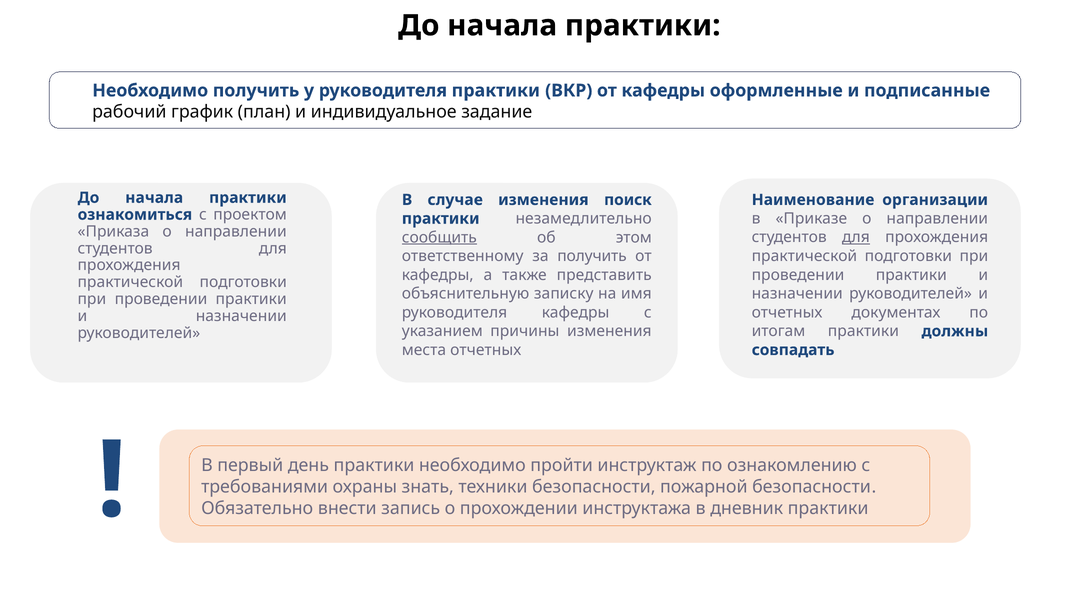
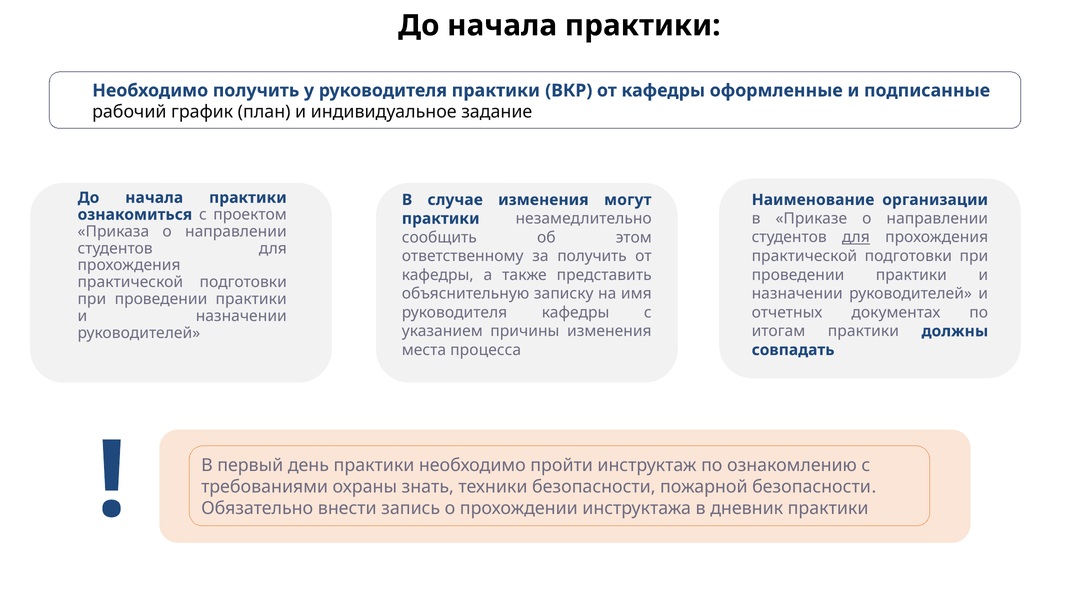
поиск: поиск -> могут (628, 200)
сообщить underline: present -> none (439, 237)
места отчетных: отчетных -> процесса (486, 350)
